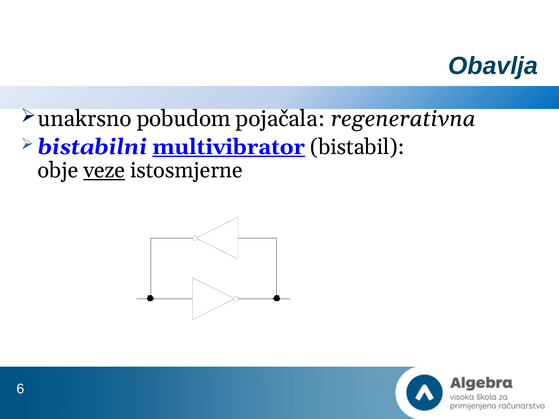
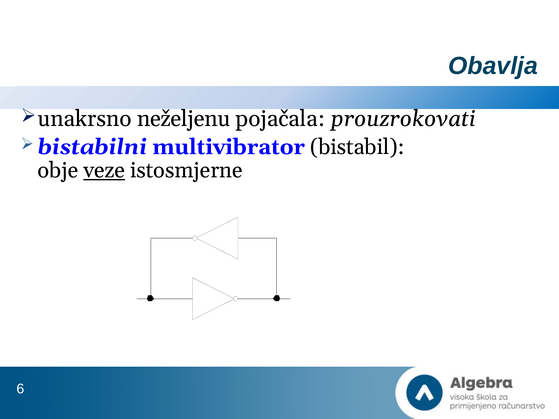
pobudom: pobudom -> neželjenu (184, 119)
regenerativna: regenerativna -> prouzrokovati (403, 119)
multivibrator underline: present -> none (229, 147)
